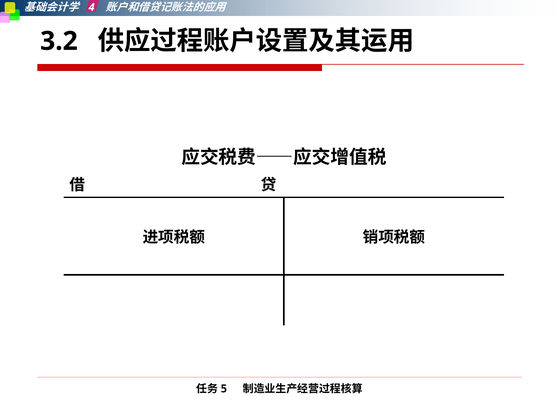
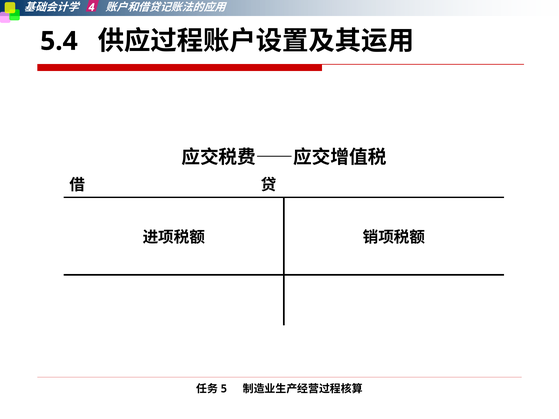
3.2: 3.2 -> 5.4 (59, 41)
